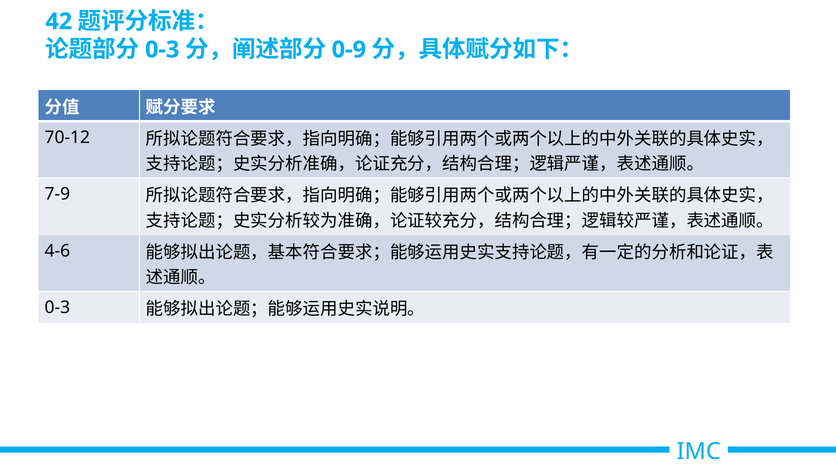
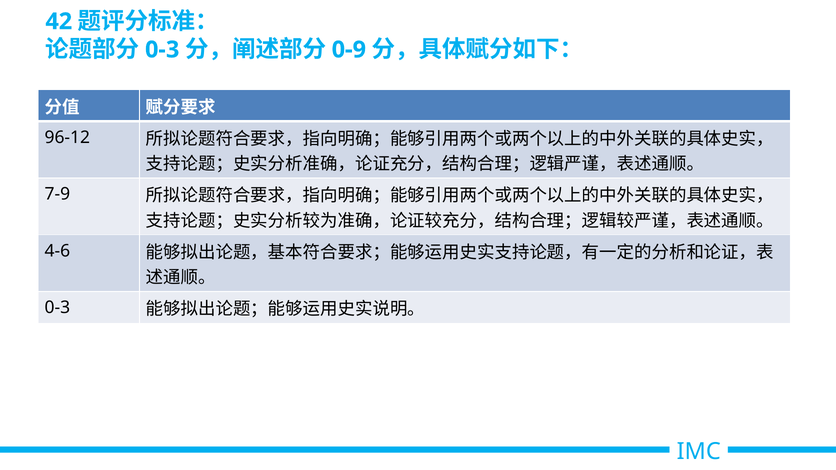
70-12: 70-12 -> 96-12 (67, 137)
